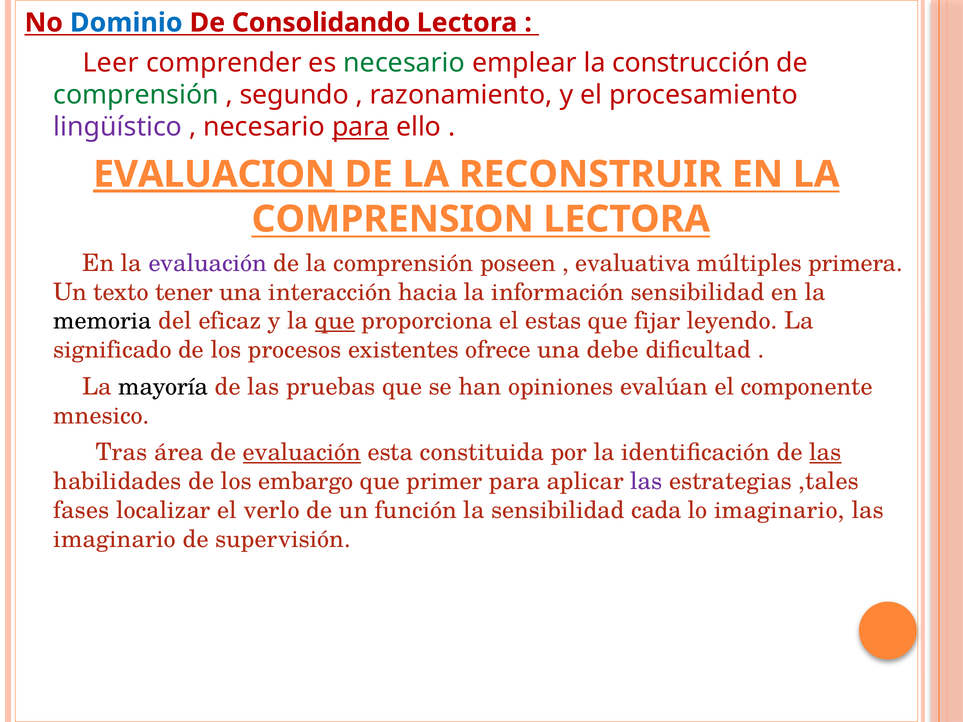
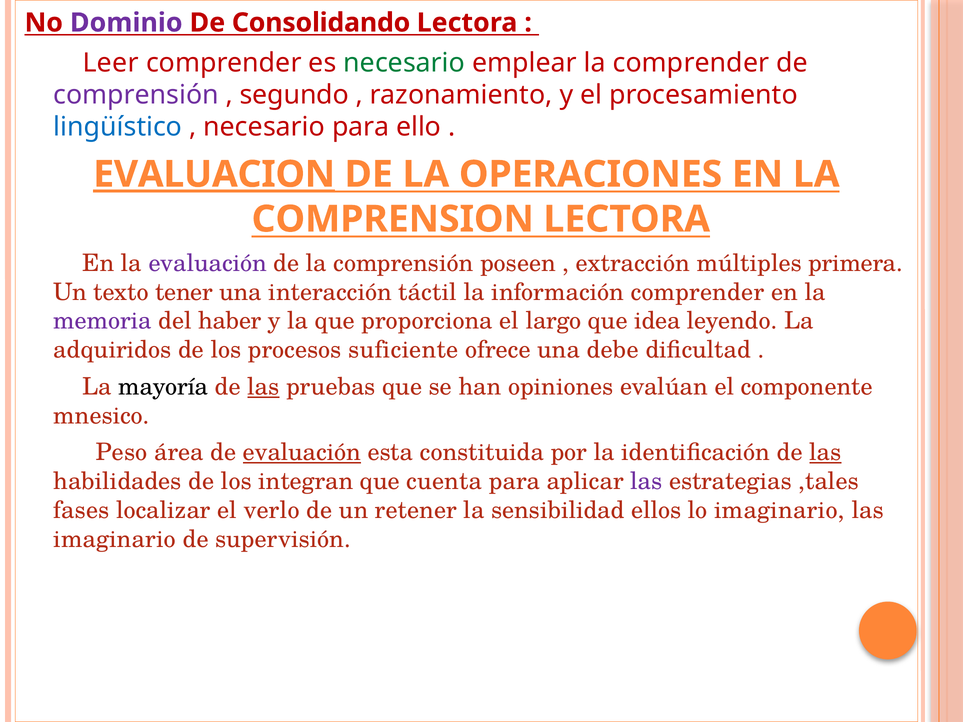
Dominio colour: blue -> purple (126, 23)
la construcción: construcción -> comprender (691, 63)
comprensión colour: green -> purple (136, 95)
lingüístico colour: purple -> blue (118, 127)
para underline: present -> none (361, 127)
RECONSTRUIR: RECONSTRUIR -> OPERACIONES (591, 174)
evaluativa: evaluativa -> extracción (633, 263)
hacia: hacia -> táctil (428, 292)
información sensibilidad: sensibilidad -> comprender (698, 292)
memoria colour: black -> purple (103, 321)
eficaz: eficaz -> haber (230, 321)
que underline: present -> none (335, 321)
estas: estas -> largo (554, 321)
fijar: fijar -> idea (657, 321)
significado: significado -> adquiridos (112, 350)
existentes: existentes -> suficiente (403, 350)
las underline: none -> present (263, 387)
Tras: Tras -> Peso (121, 453)
embargo: embargo -> integran (306, 482)
primer: primer -> cuenta (444, 482)
función: función -> retener (416, 510)
cada: cada -> ellos (656, 510)
